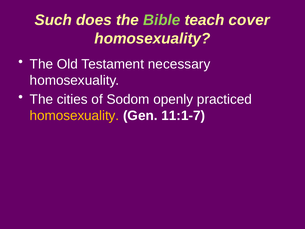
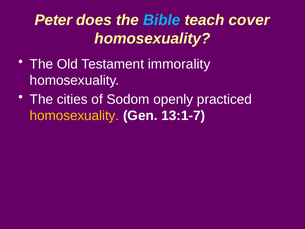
Such: Such -> Peter (53, 20)
Bible colour: light green -> light blue (162, 20)
necessary: necessary -> immorality (179, 64)
11:1-7: 11:1-7 -> 13:1-7 (183, 116)
